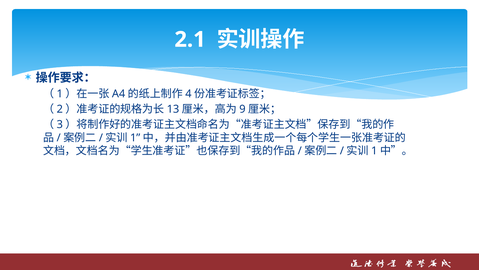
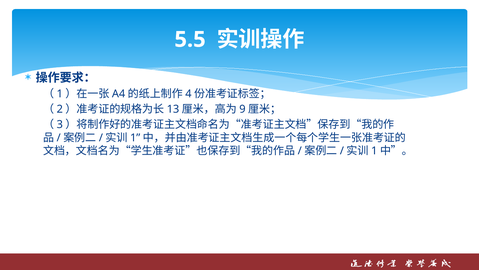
2.1: 2.1 -> 5.5 (190, 39)
